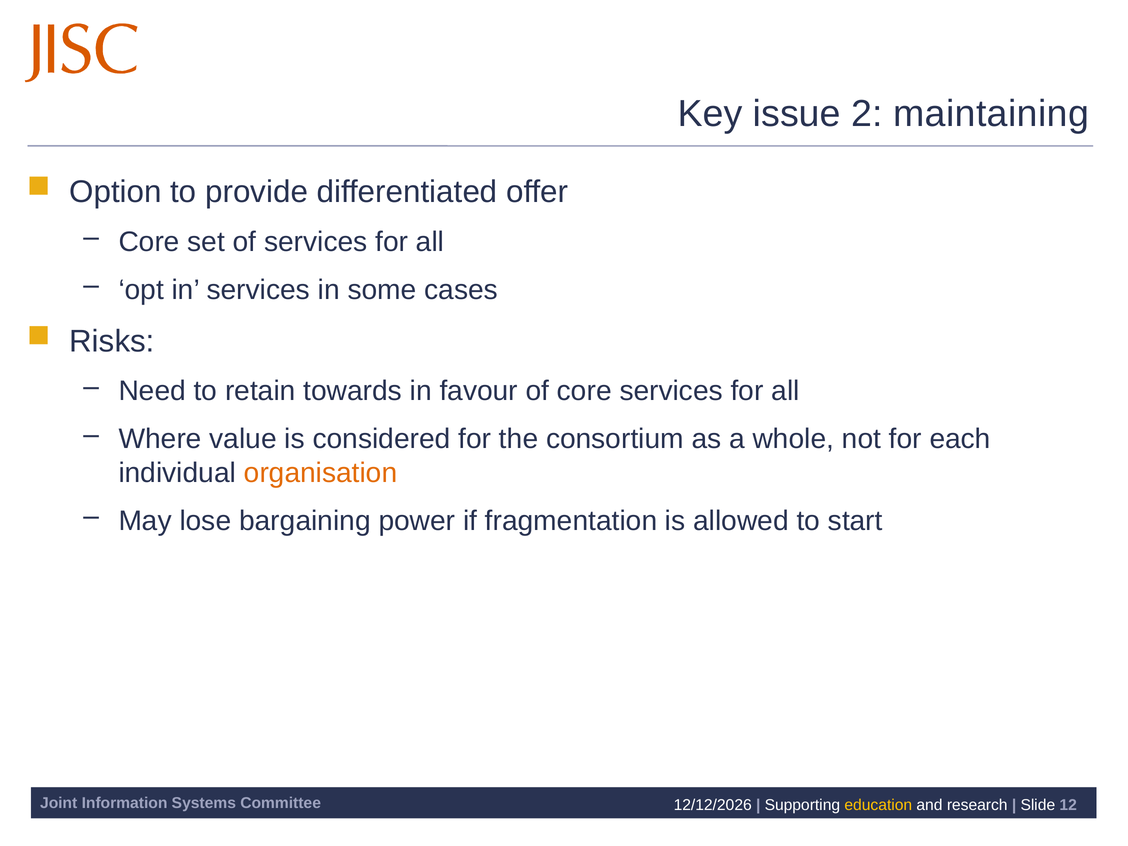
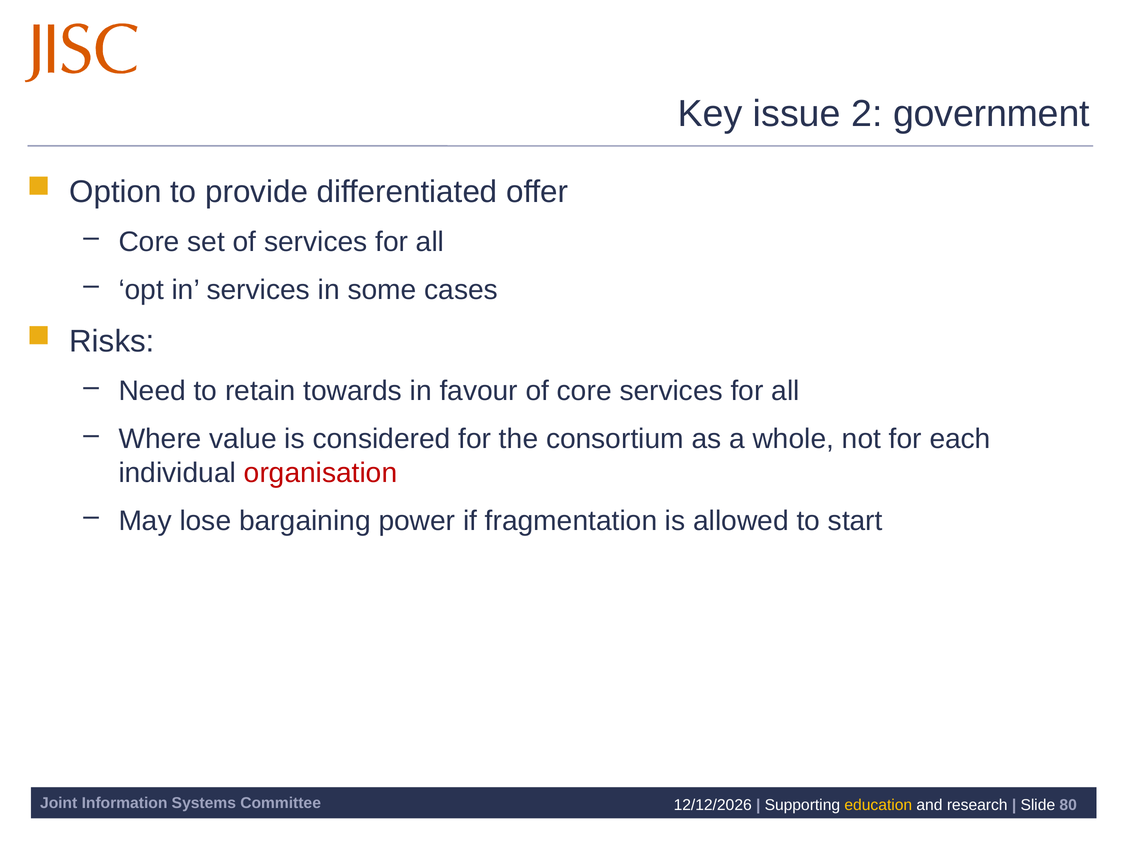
maintaining: maintaining -> government (991, 114)
organisation colour: orange -> red (321, 473)
12: 12 -> 80 (1068, 805)
